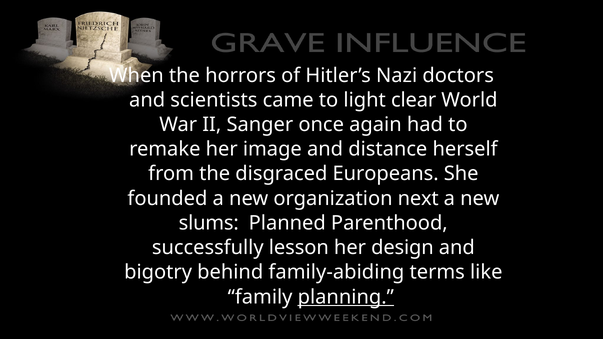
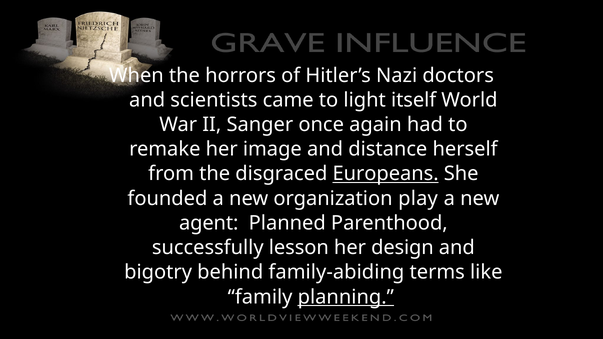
clear: clear -> itself (414, 100)
Europeans underline: none -> present (386, 174)
next: next -> play (418, 199)
slums: slums -> agent (209, 223)
